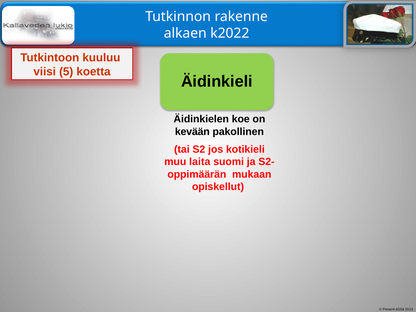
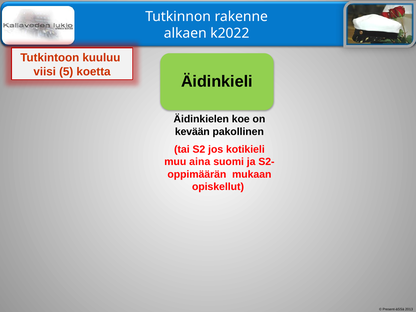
laita: laita -> aina (200, 162)
